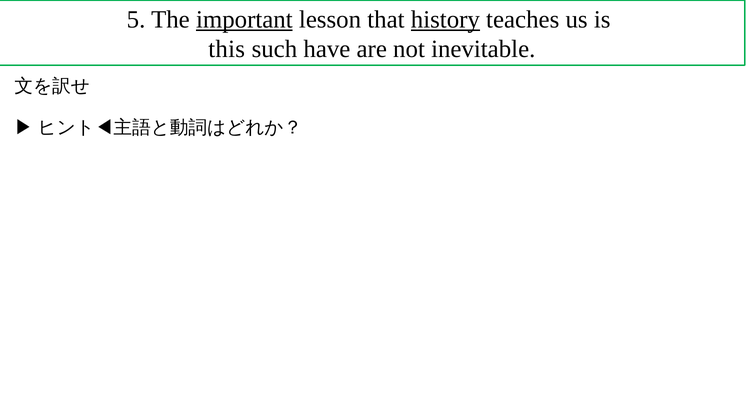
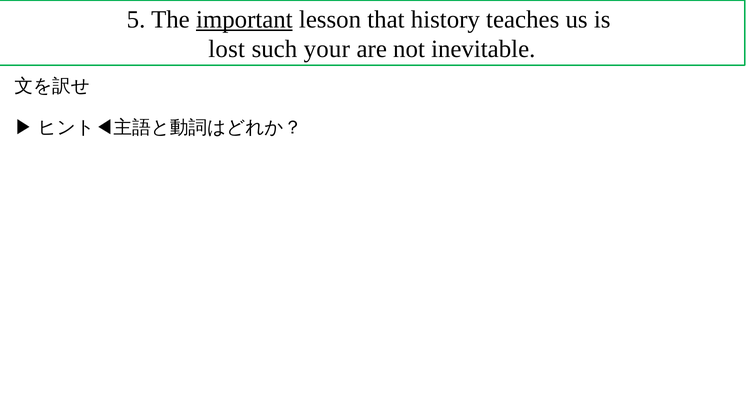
history underline: present -> none (445, 19)
this: this -> lost (227, 49)
have: have -> your (327, 49)
